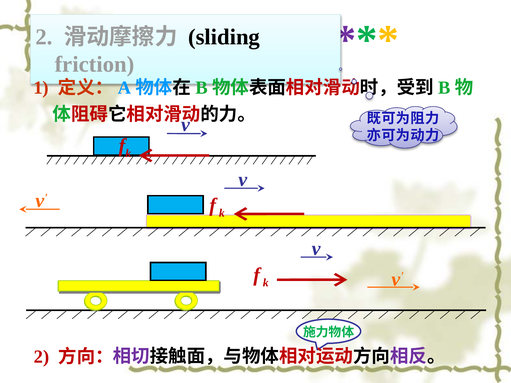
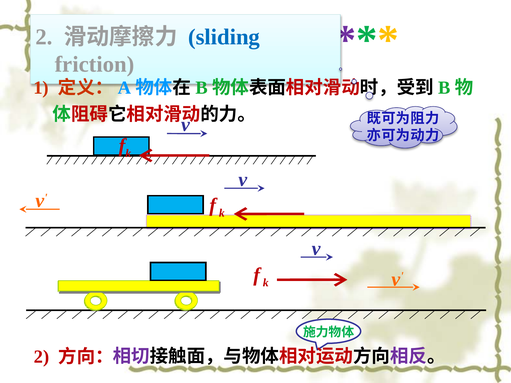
sliding colour: black -> blue (224, 37)
